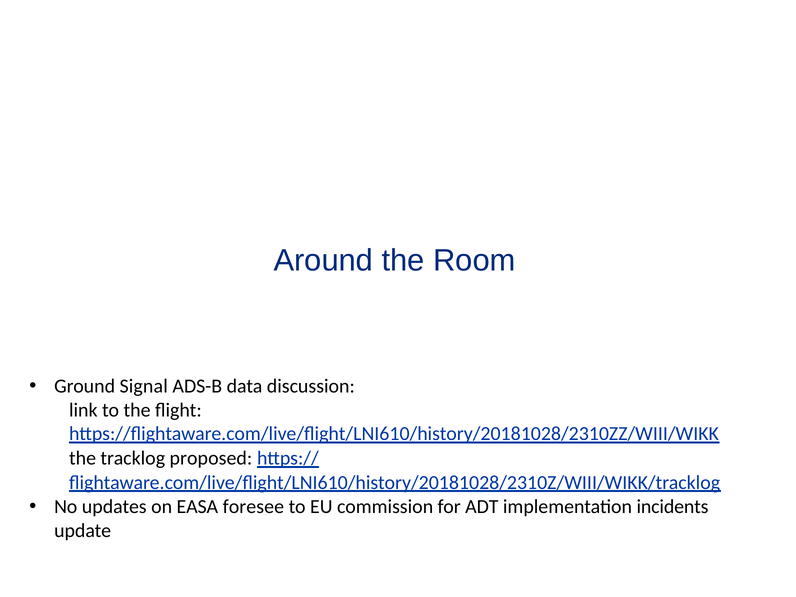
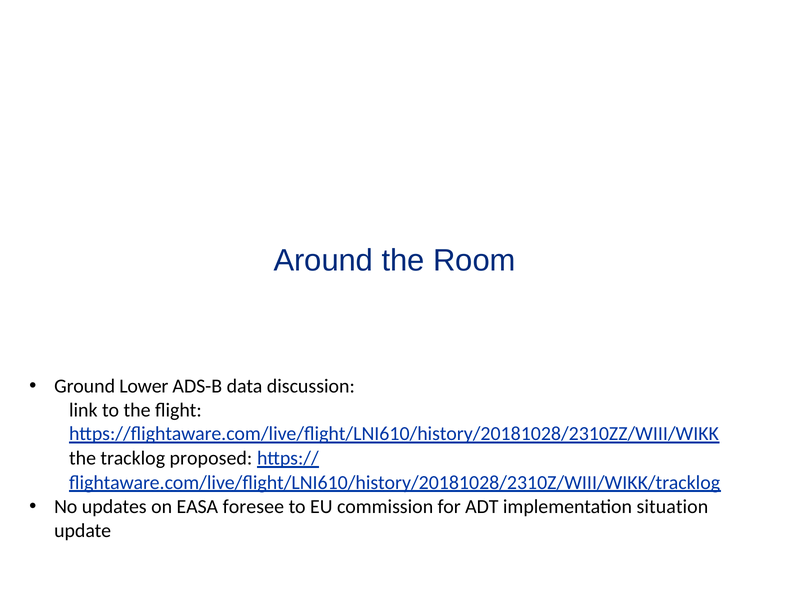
Signal: Signal -> Lower (144, 386)
incidents: incidents -> situation (672, 507)
